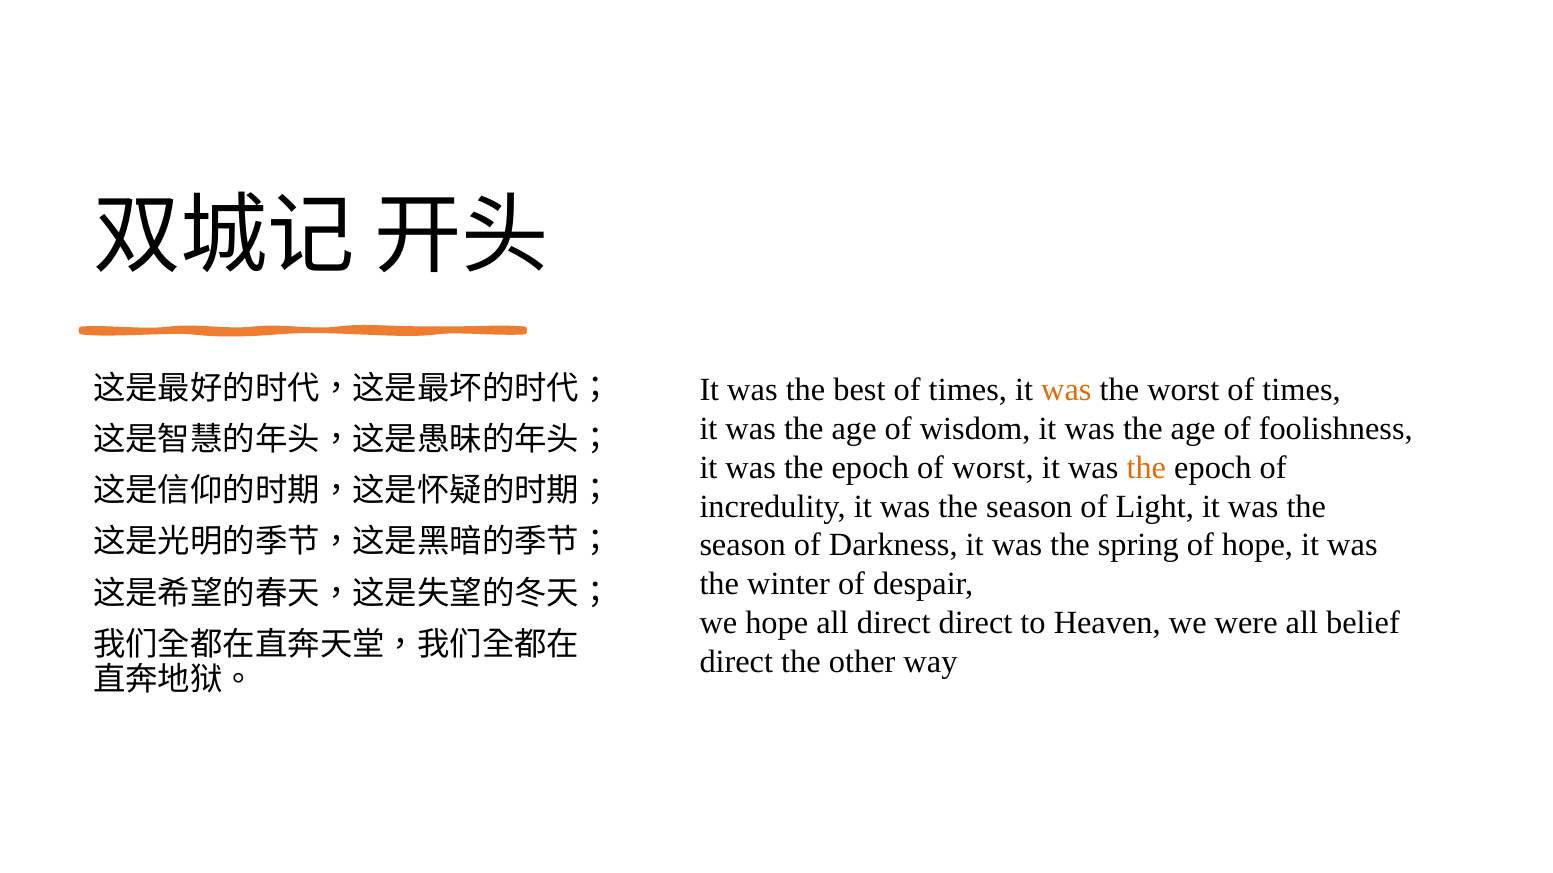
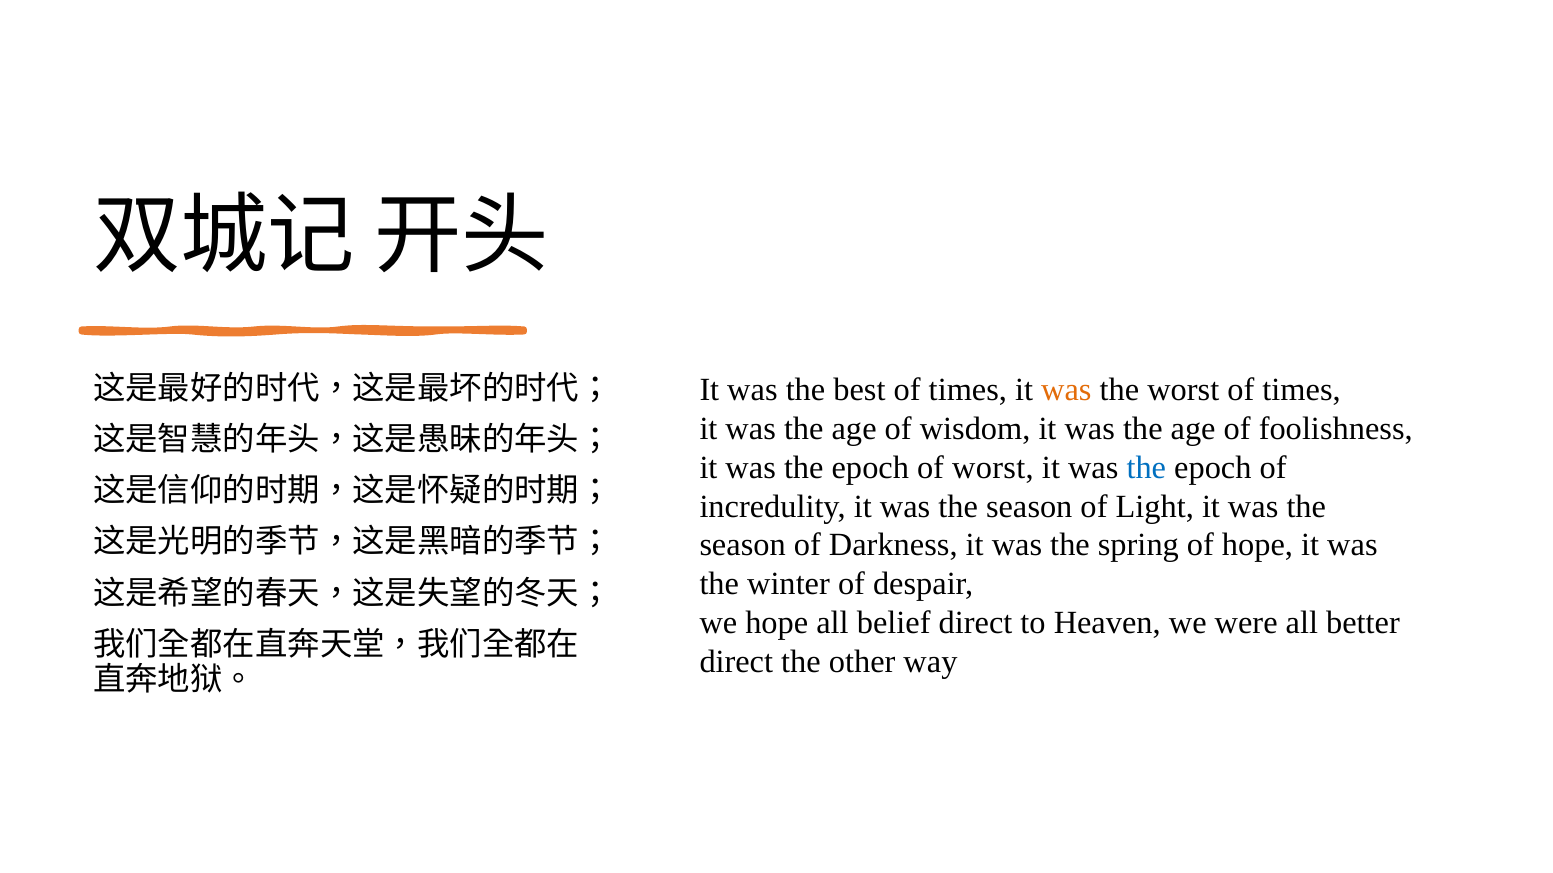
the colour: orange -> blue (1146, 468)
all direct: direct -> belief (894, 623)
belief: belief -> better (1363, 623)
